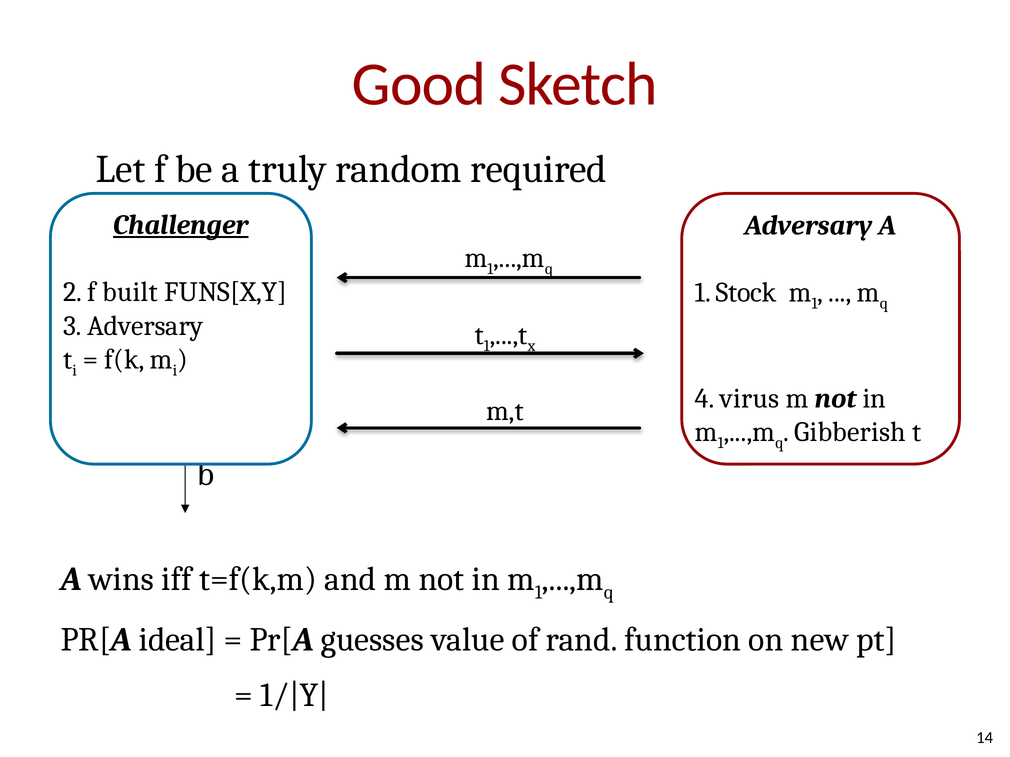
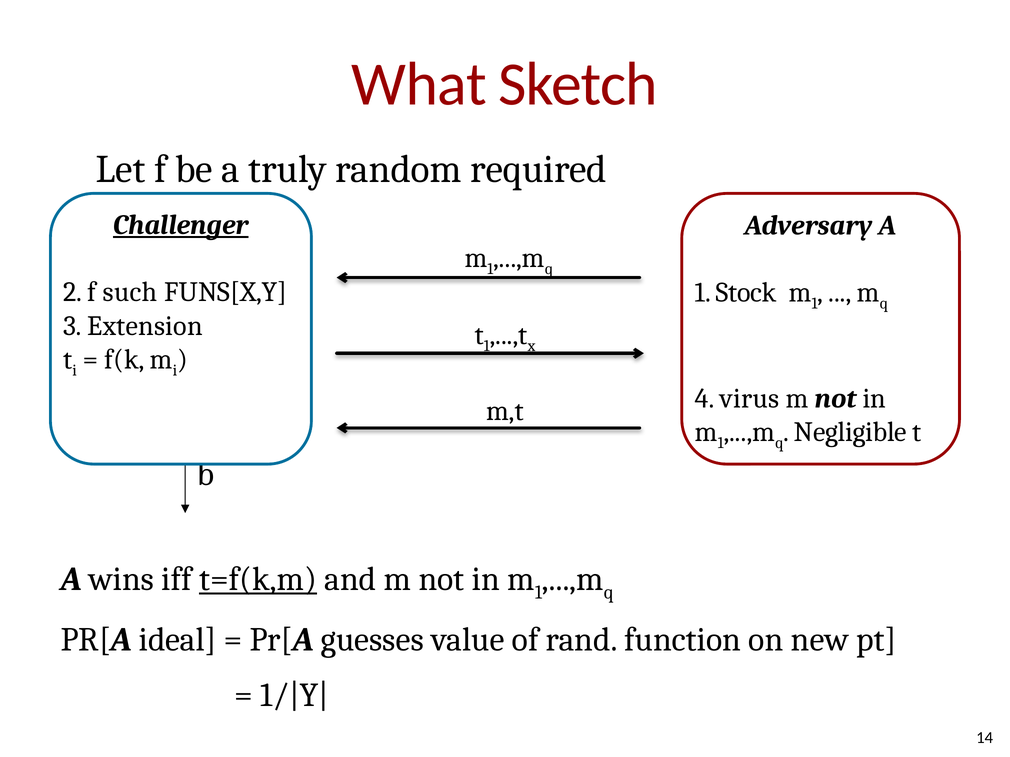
Good: Good -> What (419, 84)
built: built -> such (130, 292)
3 Adversary: Adversary -> Extension (145, 326)
Gibberish: Gibberish -> Negligible (850, 432)
t=f(k,m underline: none -> present (258, 579)
